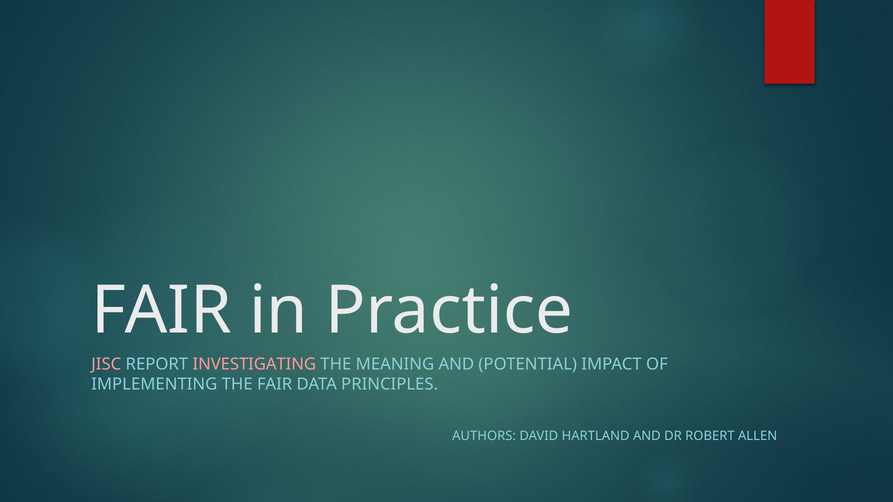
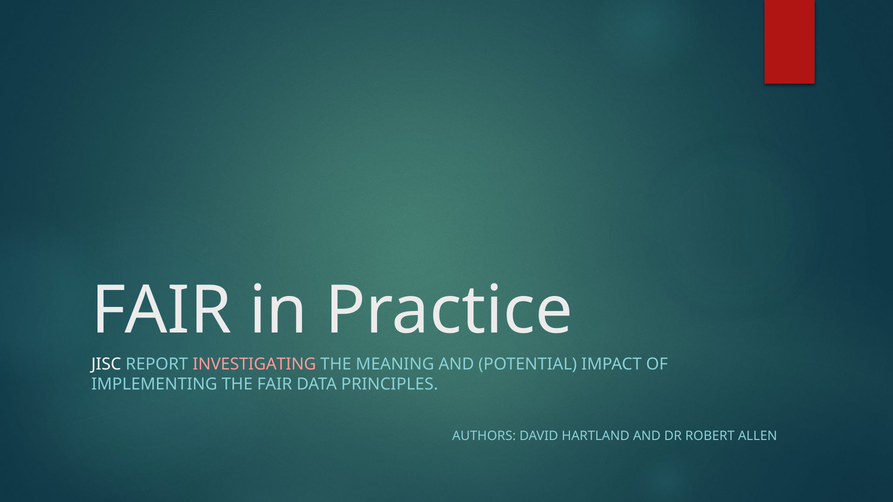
JISC colour: pink -> white (106, 364)
